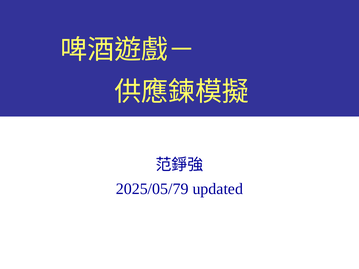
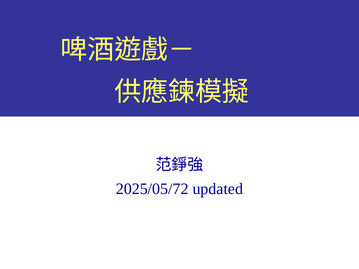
2025/05/79: 2025/05/79 -> 2025/05/72 (152, 189)
